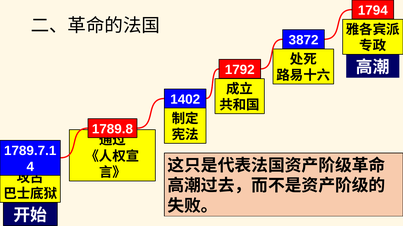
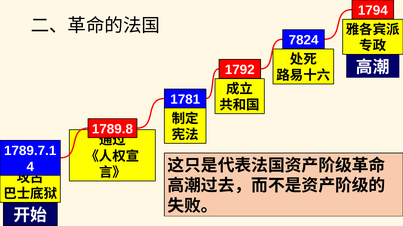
3872: 3872 -> 7824 (304, 40)
1402: 1402 -> 1781 (185, 100)
